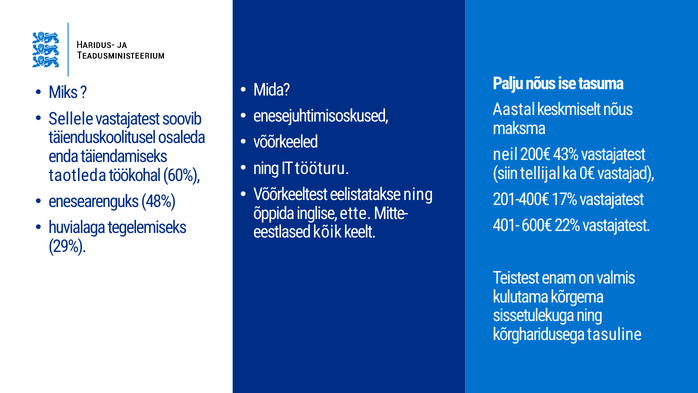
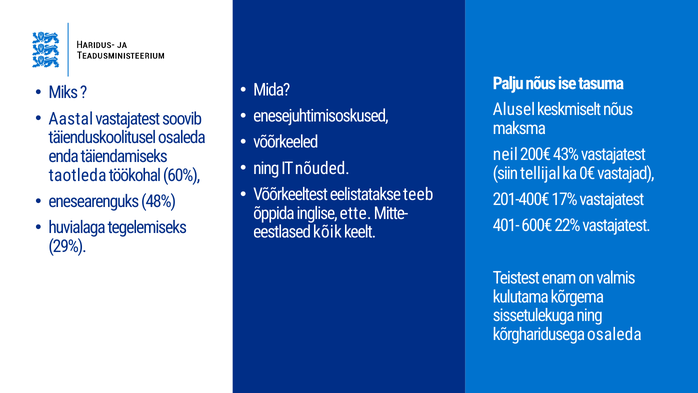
Aastal: Aastal -> Alusel (514, 109)
Sellele: Sellele -> Aastal (71, 119)
tööturu: tööturu -> nõuded (322, 168)
eelistatakse ning: ning -> teeb (418, 194)
kõrgharidusega tasuline: tasuline -> osaleda (614, 334)
